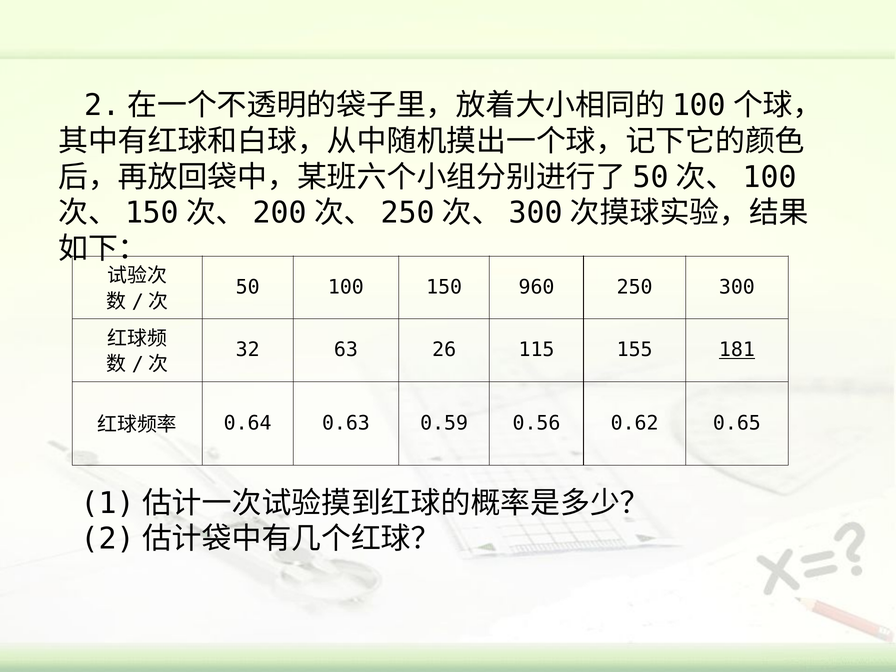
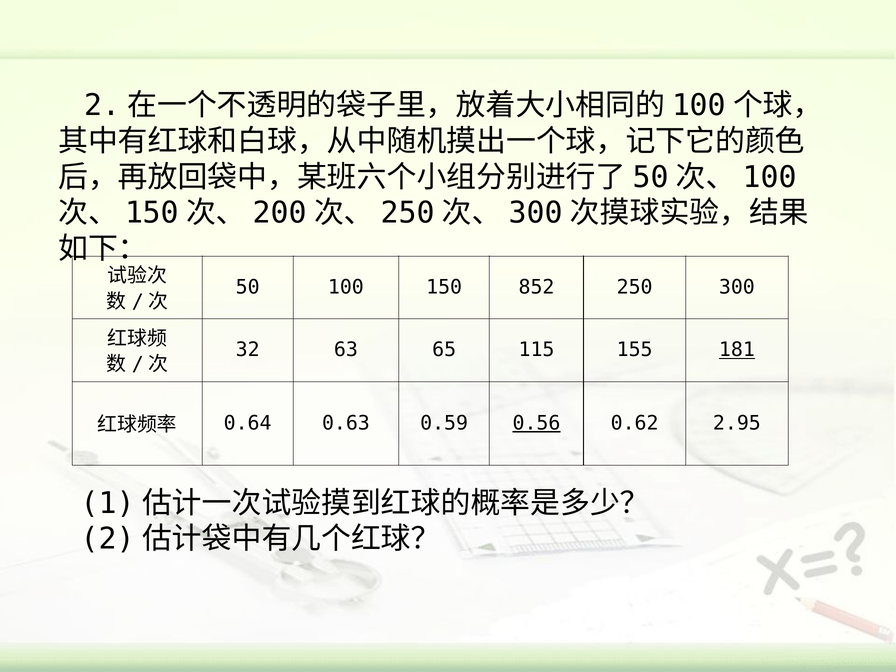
960: 960 -> 852 (537, 287)
26: 26 -> 65 (444, 350)
0.56 underline: none -> present (537, 423)
0.65: 0.65 -> 2.95 (737, 423)
